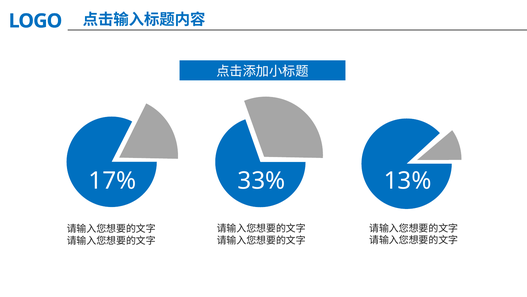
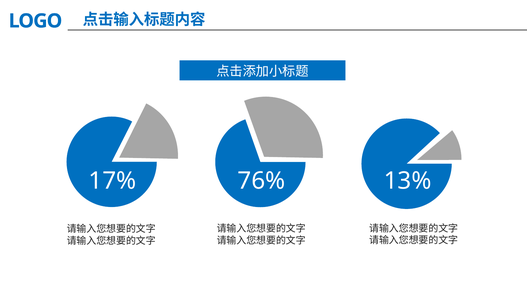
33%: 33% -> 76% (261, 181)
